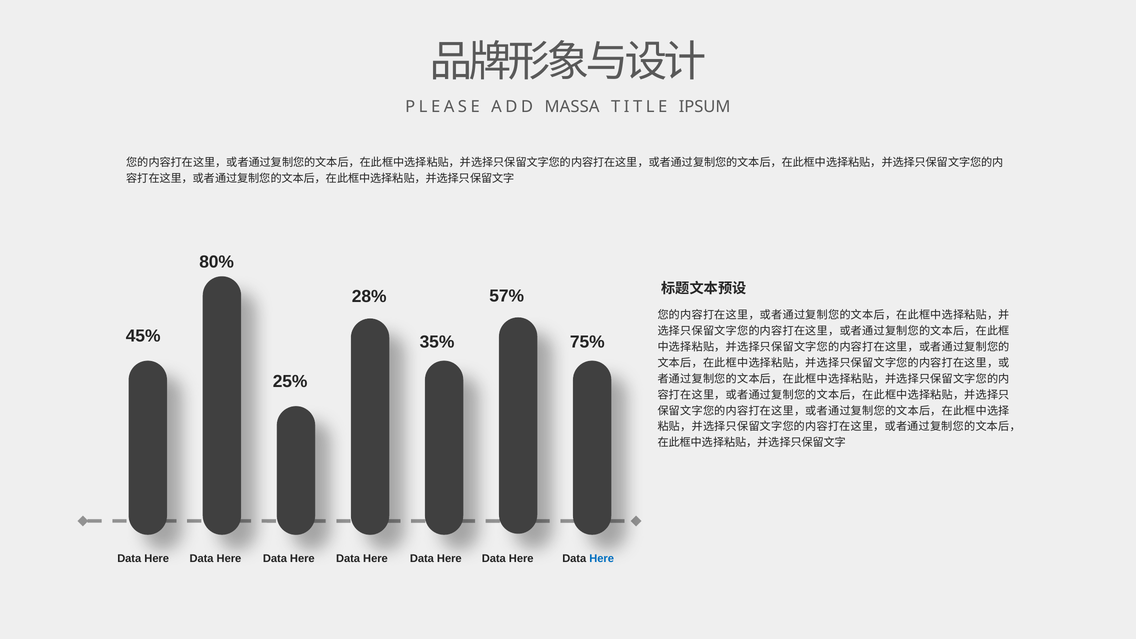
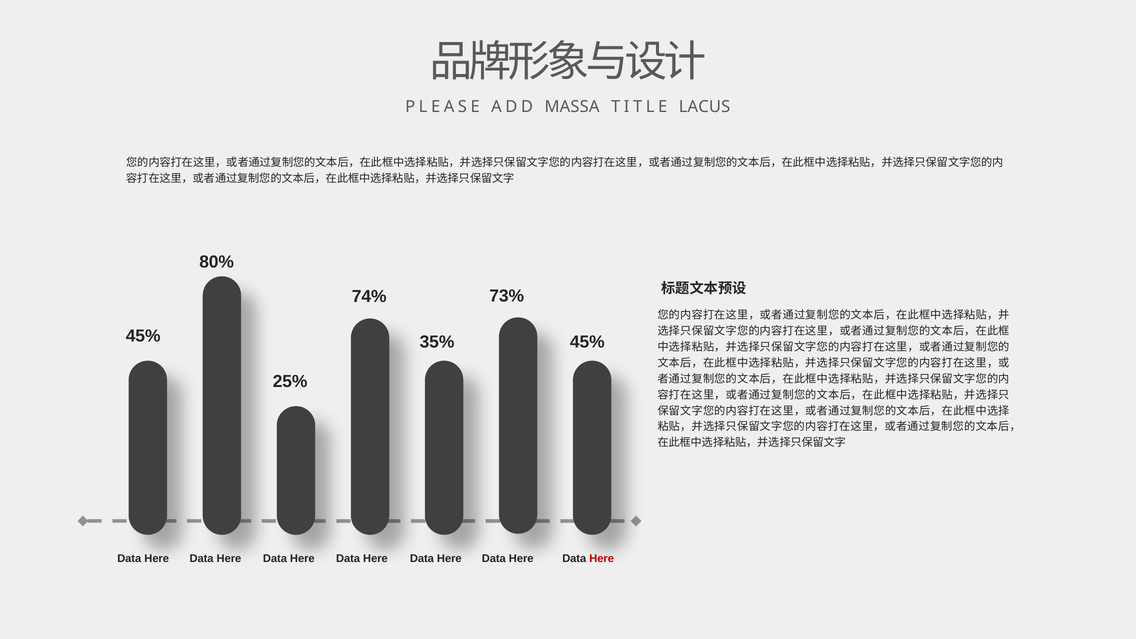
IPSUM: IPSUM -> LACUS (705, 107)
57%: 57% -> 73% (507, 296)
28%: 28% -> 74% (369, 296)
75%: 75% -> 45% (587, 342)
Here colour: blue -> red (602, 558)
